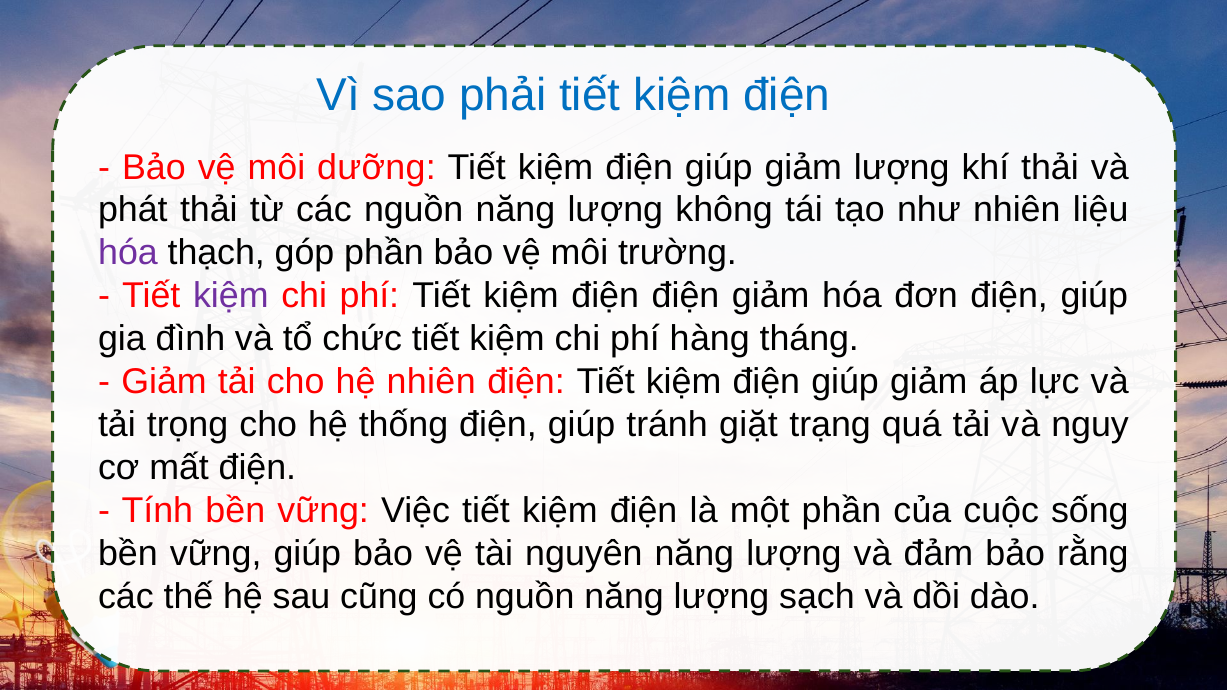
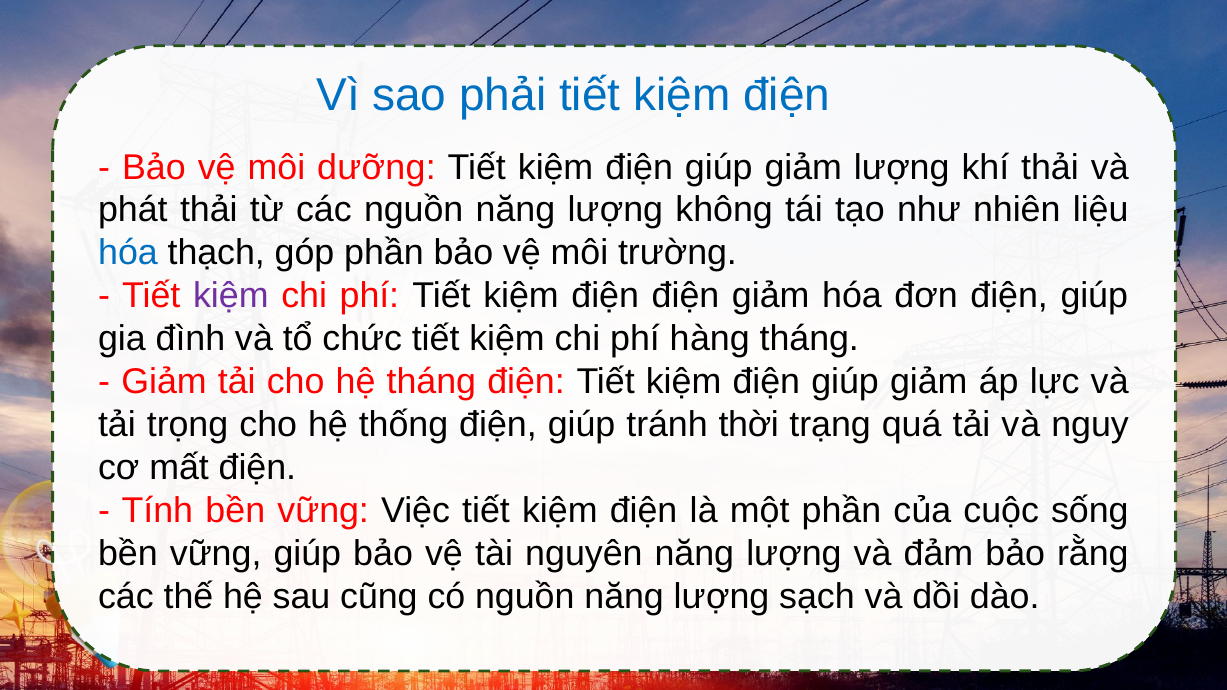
hóa colour: purple -> blue (128, 253)
hệ nhiên: nhiên -> tháng (431, 382)
giặt: giặt -> thời (749, 425)
